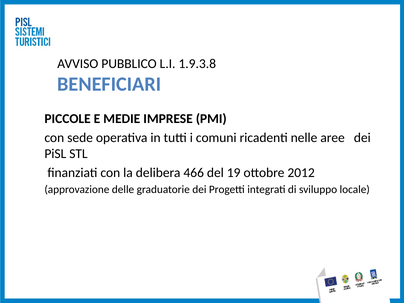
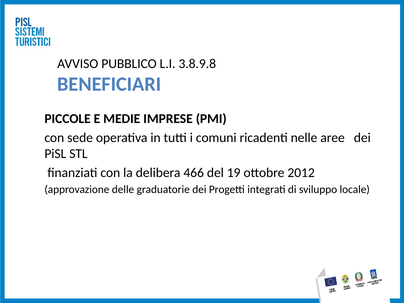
1.9.3.8: 1.9.3.8 -> 3.8.9.8 (197, 64)
